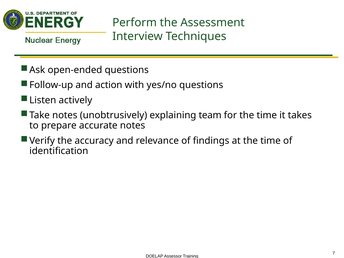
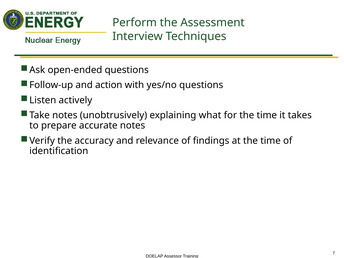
team: team -> what (210, 115)
